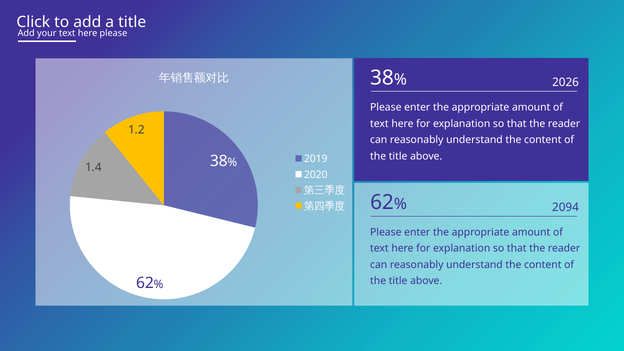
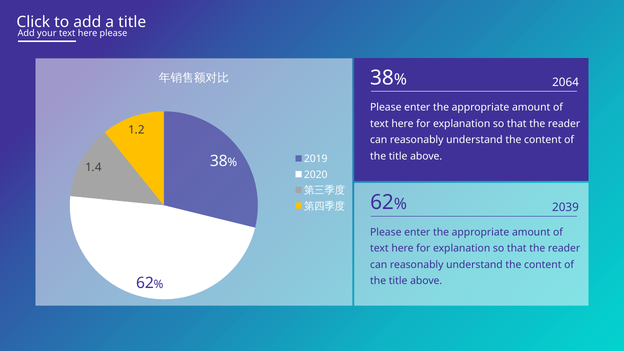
2026: 2026 -> 2064 (566, 83)
2094: 2094 -> 2039 (565, 207)
